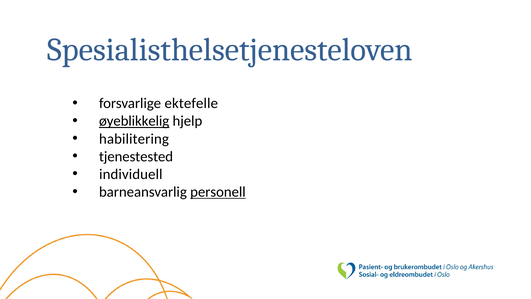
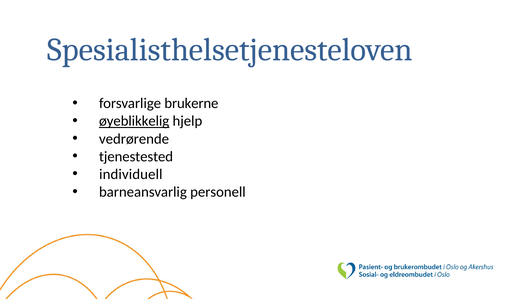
ektefelle: ektefelle -> brukerne (191, 103)
habilitering: habilitering -> vedrørende (134, 139)
personell underline: present -> none (218, 192)
